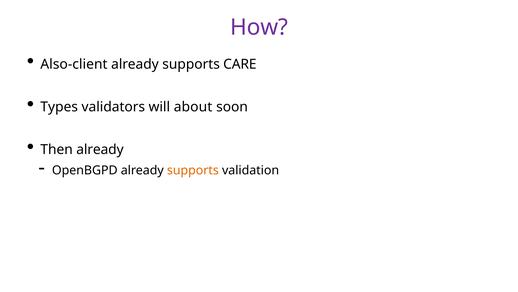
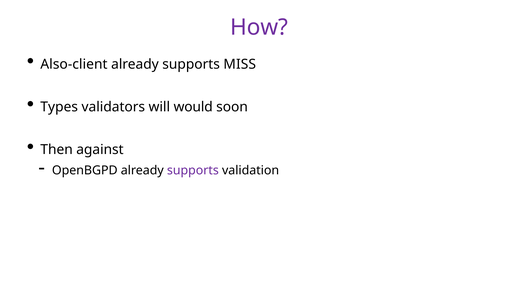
CARE: CARE -> MISS (240, 64)
about: about -> would (193, 107)
Then already: already -> against (100, 149)
supports colour: orange -> purple (193, 170)
